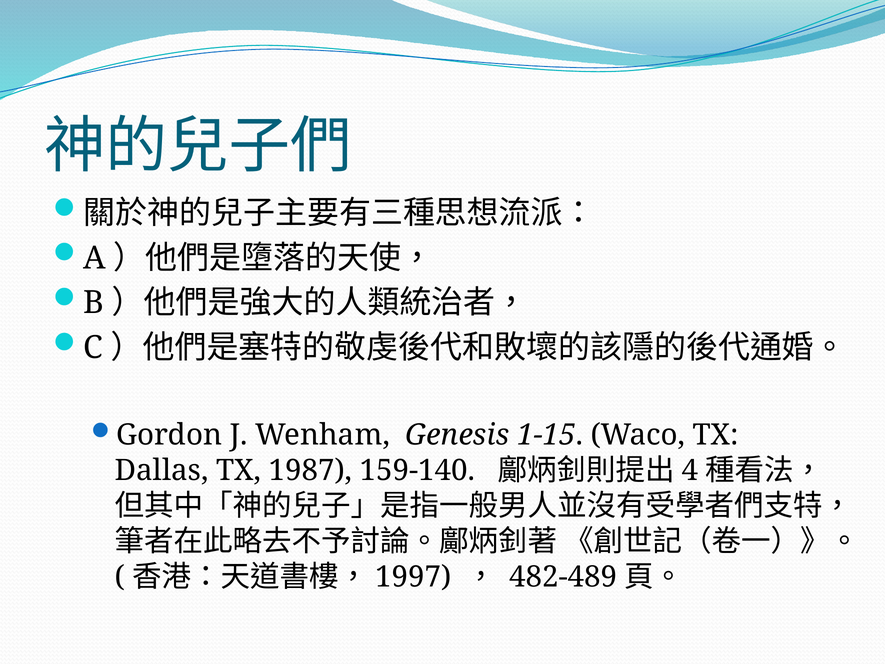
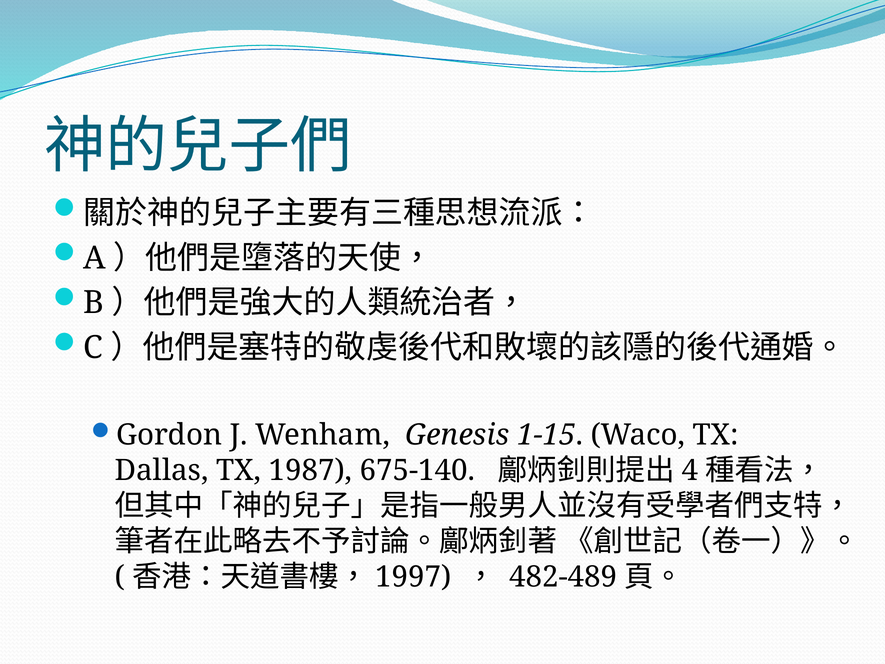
159-140: 159-140 -> 675-140 (417, 470)
